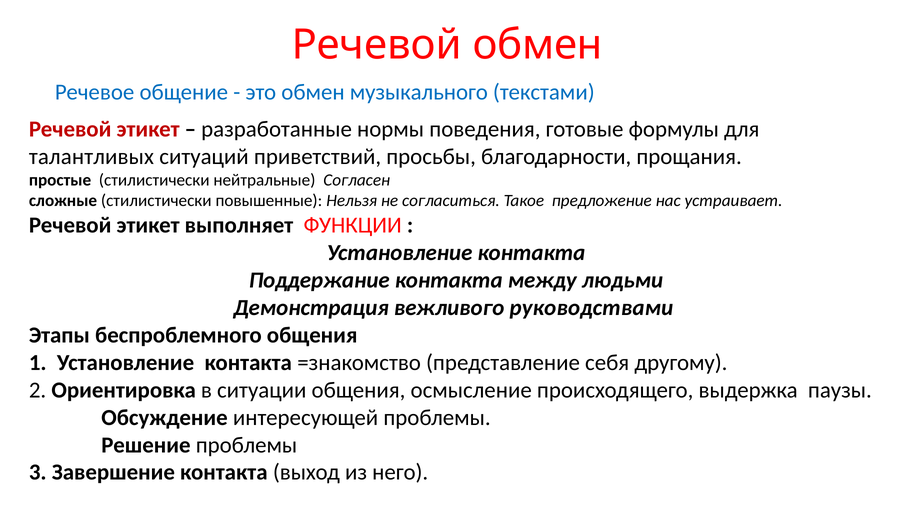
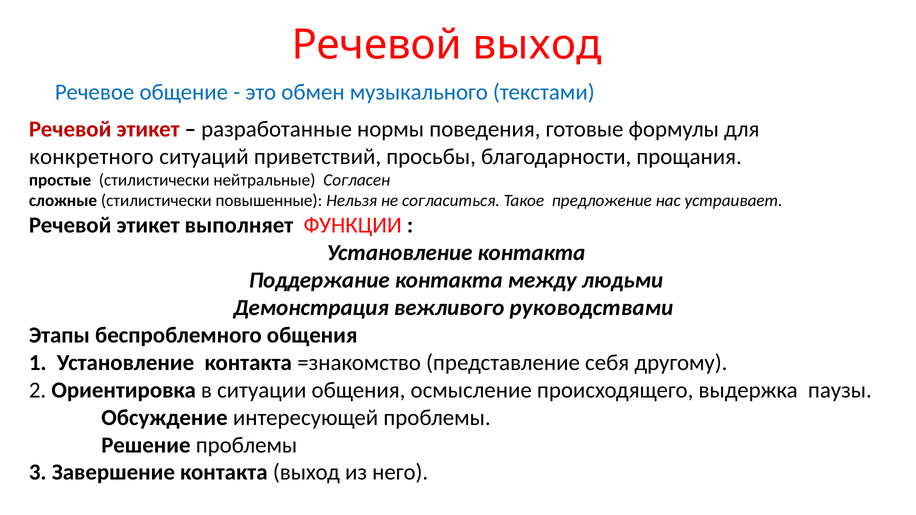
Речевой обмен: обмен -> выход (537, 45)
талантливых: талантливых -> конкретного (91, 157)
